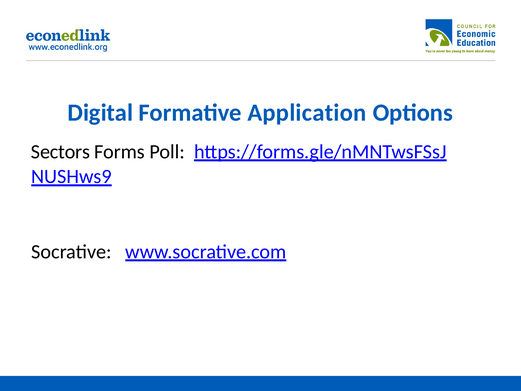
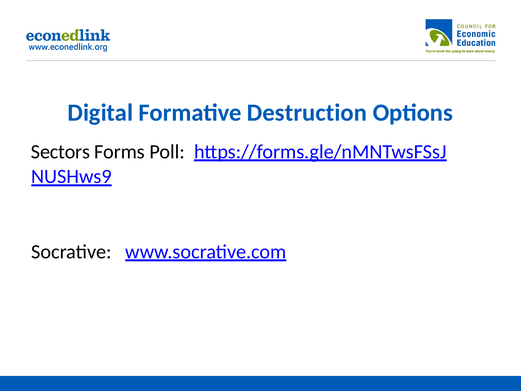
Application: Application -> Destruction (307, 113)
